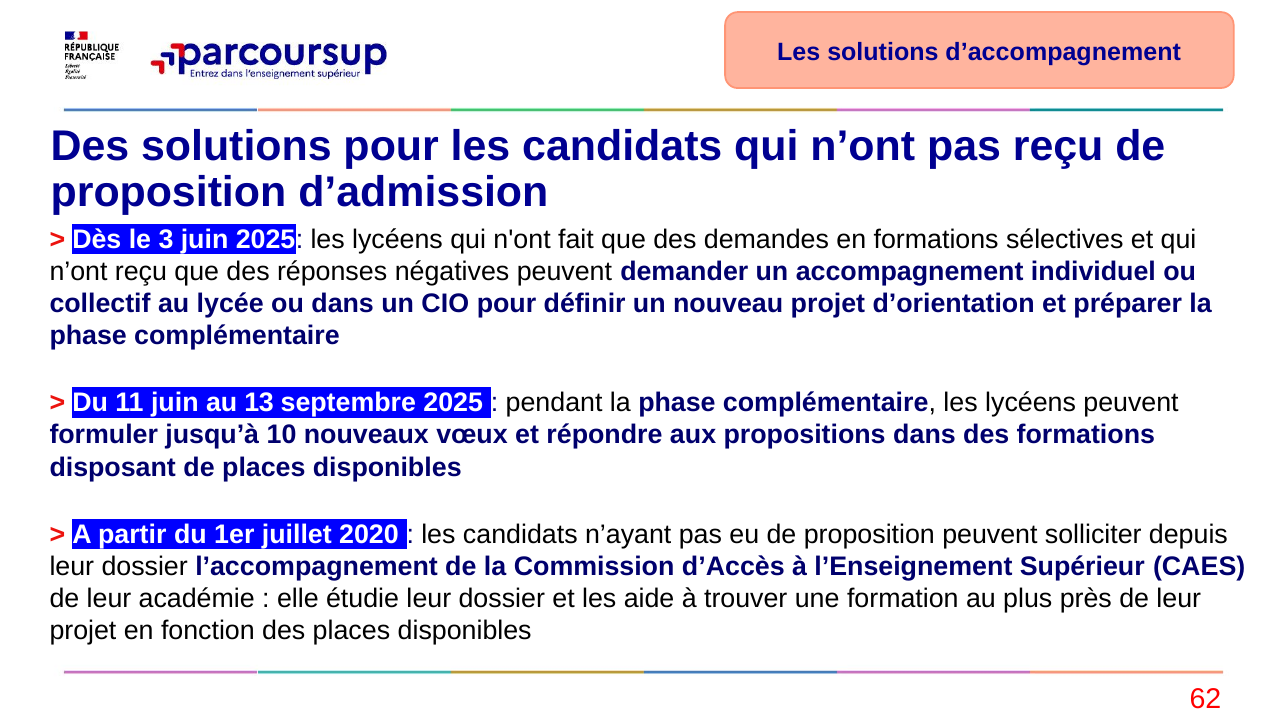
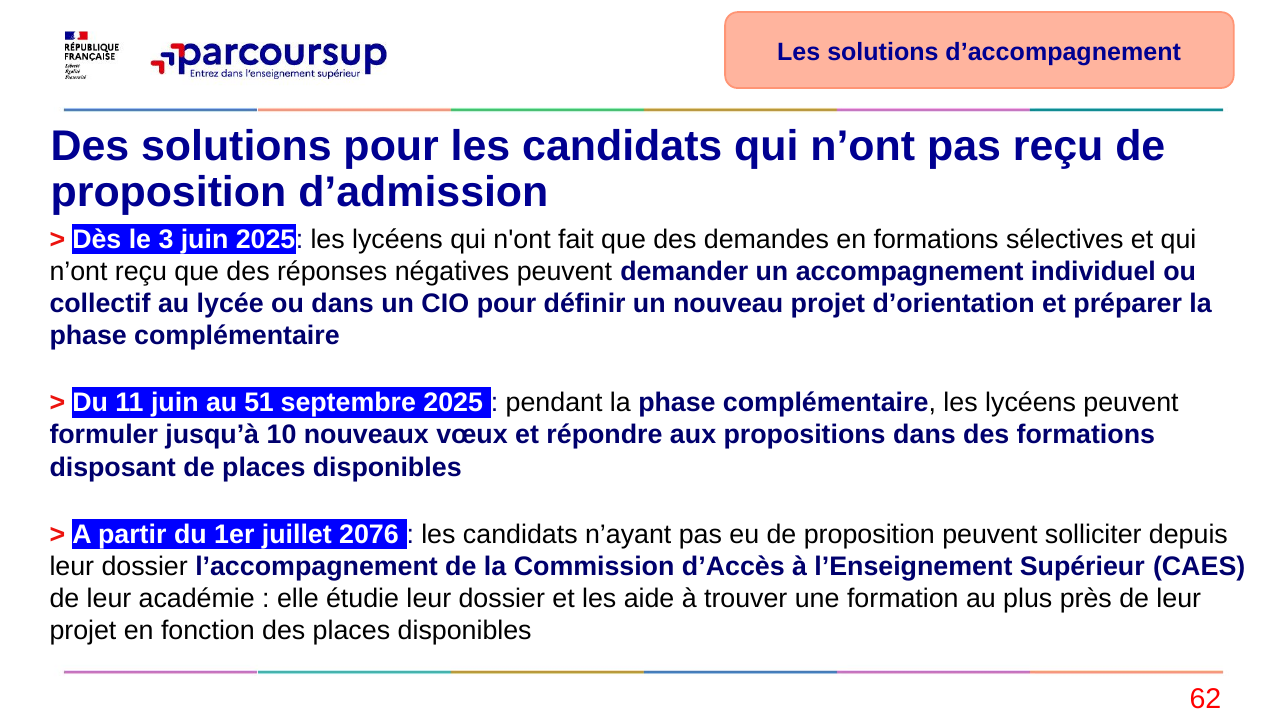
13: 13 -> 51 (259, 403)
2020: 2020 -> 2076 (369, 534)
